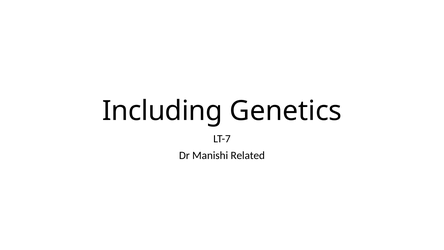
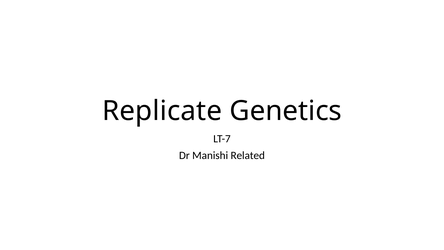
Including: Including -> Replicate (162, 111)
